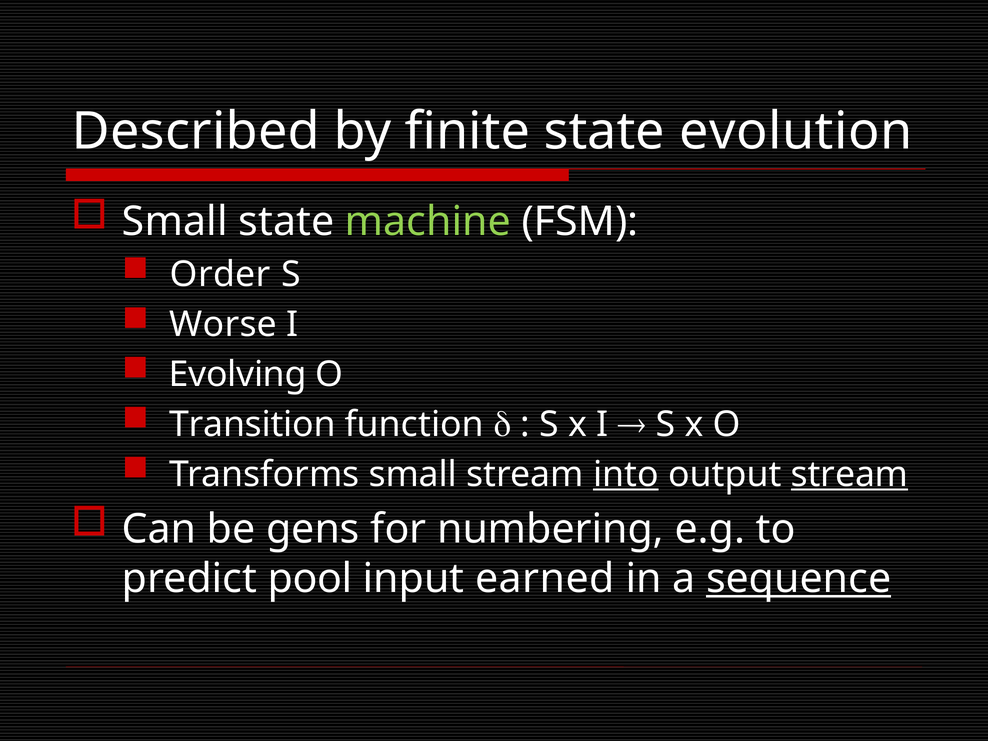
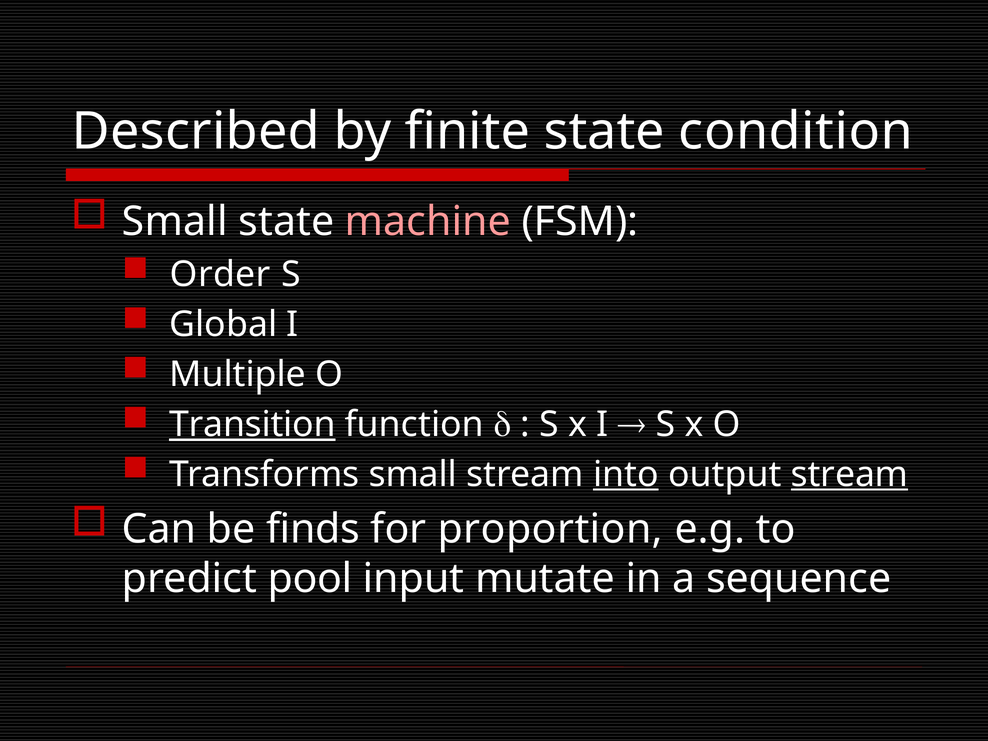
evolution: evolution -> condition (796, 132)
machine colour: light green -> pink (428, 222)
Worse: Worse -> Global (223, 325)
Evolving: Evolving -> Multiple (238, 375)
Transition underline: none -> present (252, 424)
gens: gens -> finds (313, 529)
numbering: numbering -> proportion (550, 529)
earned: earned -> mutate (545, 578)
sequence underline: present -> none (799, 578)
